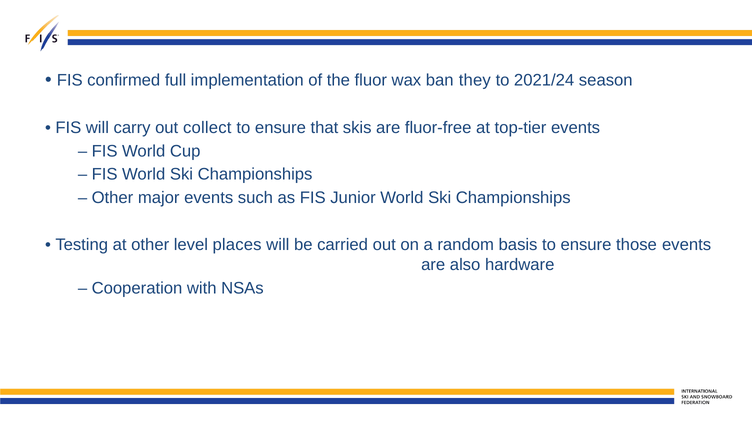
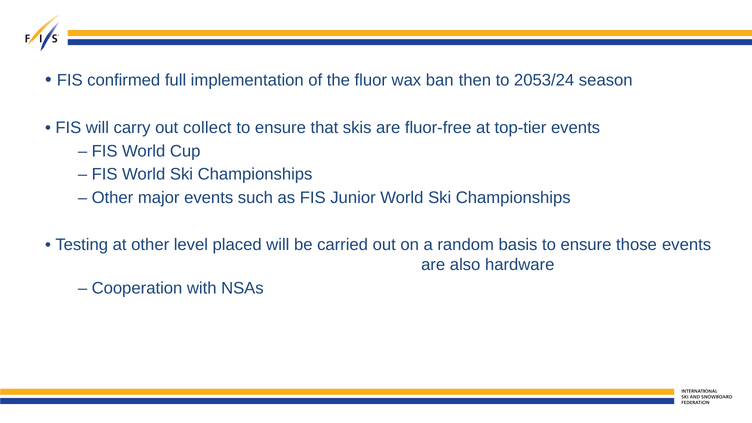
they: they -> then (475, 80)
2021/24: 2021/24 -> 2053/24 (544, 80)
places: places -> placed (237, 245)
